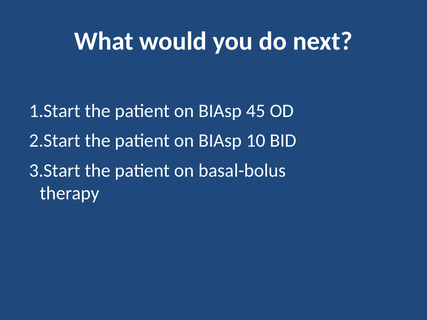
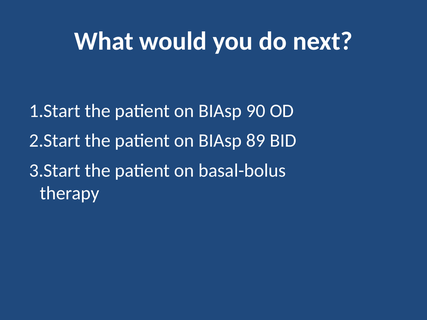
45: 45 -> 90 (256, 111)
10: 10 -> 89 (256, 141)
